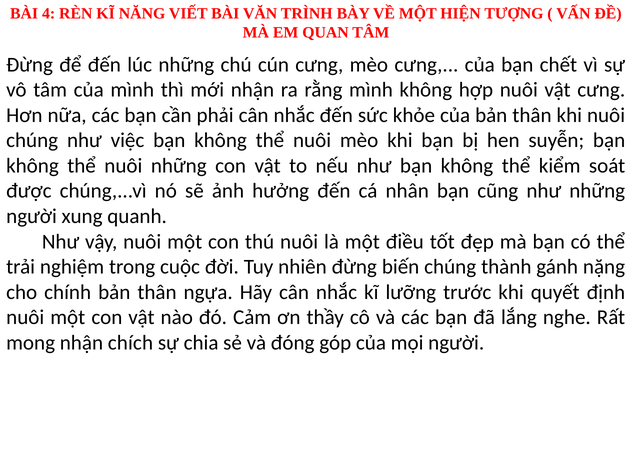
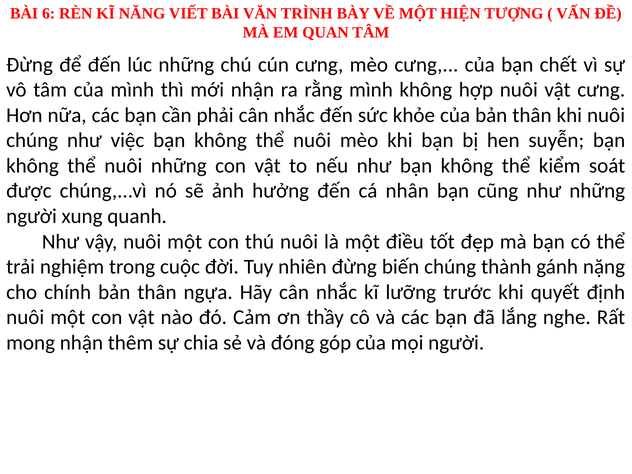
4: 4 -> 6 (49, 14)
chích: chích -> thêm (131, 343)
